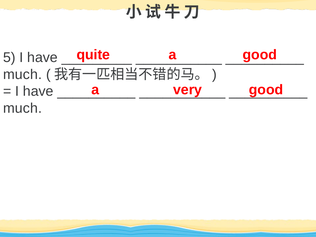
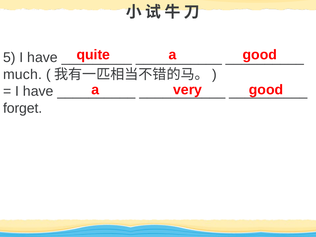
much: much -> forget (23, 108)
